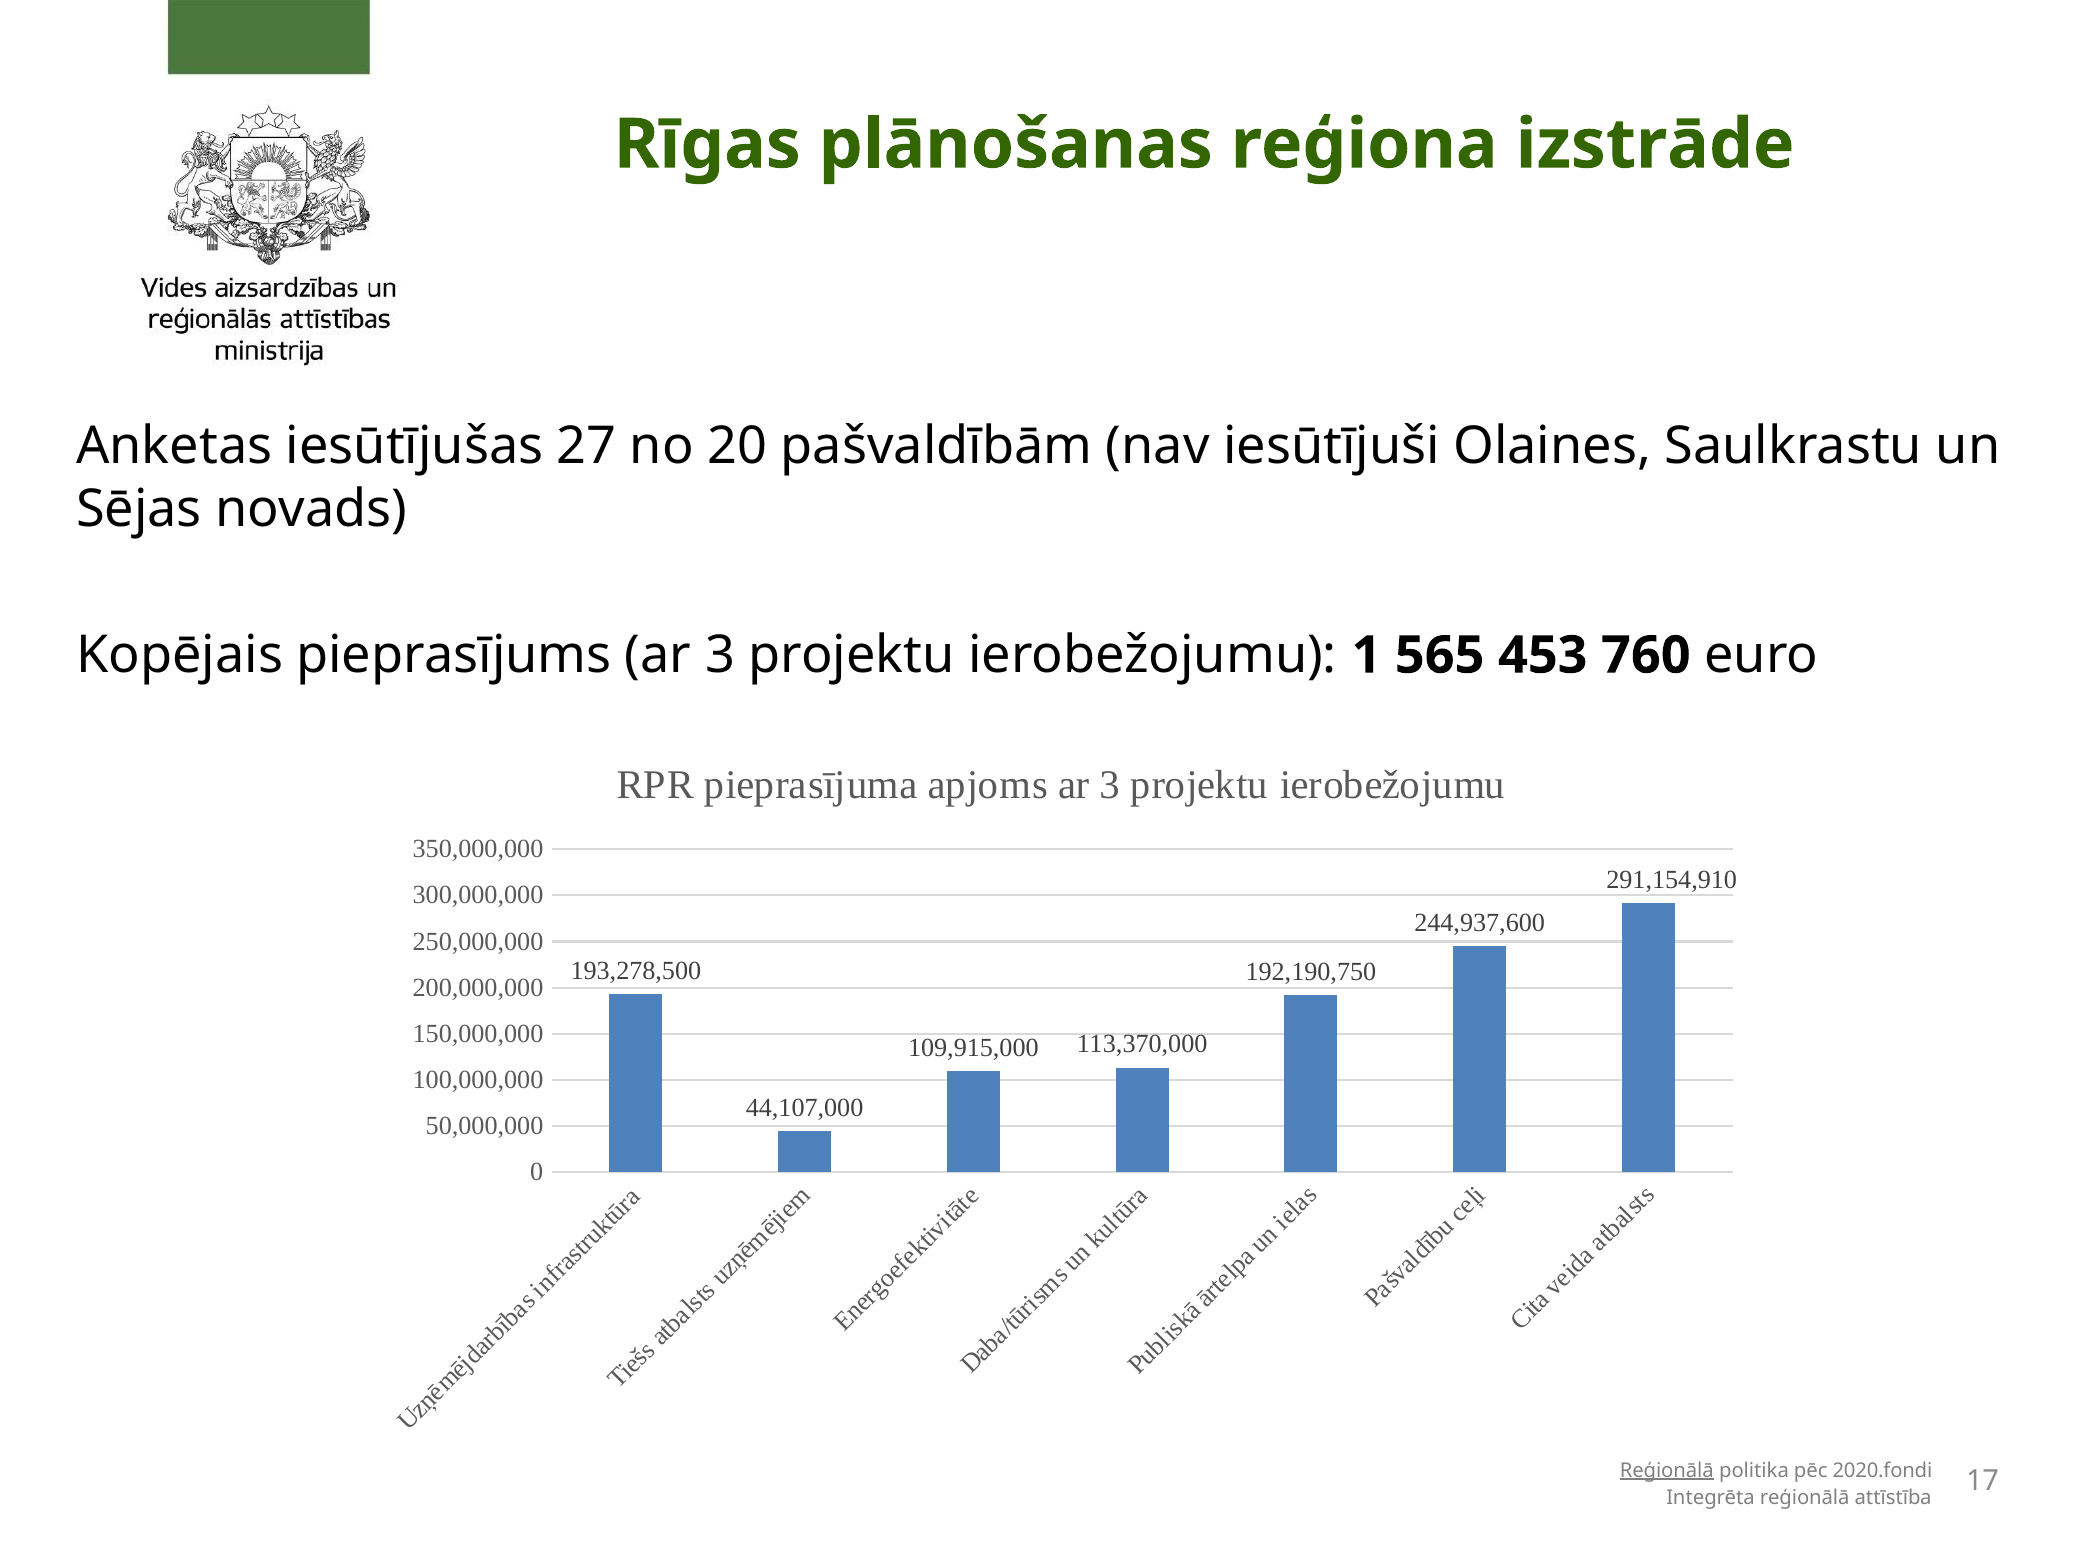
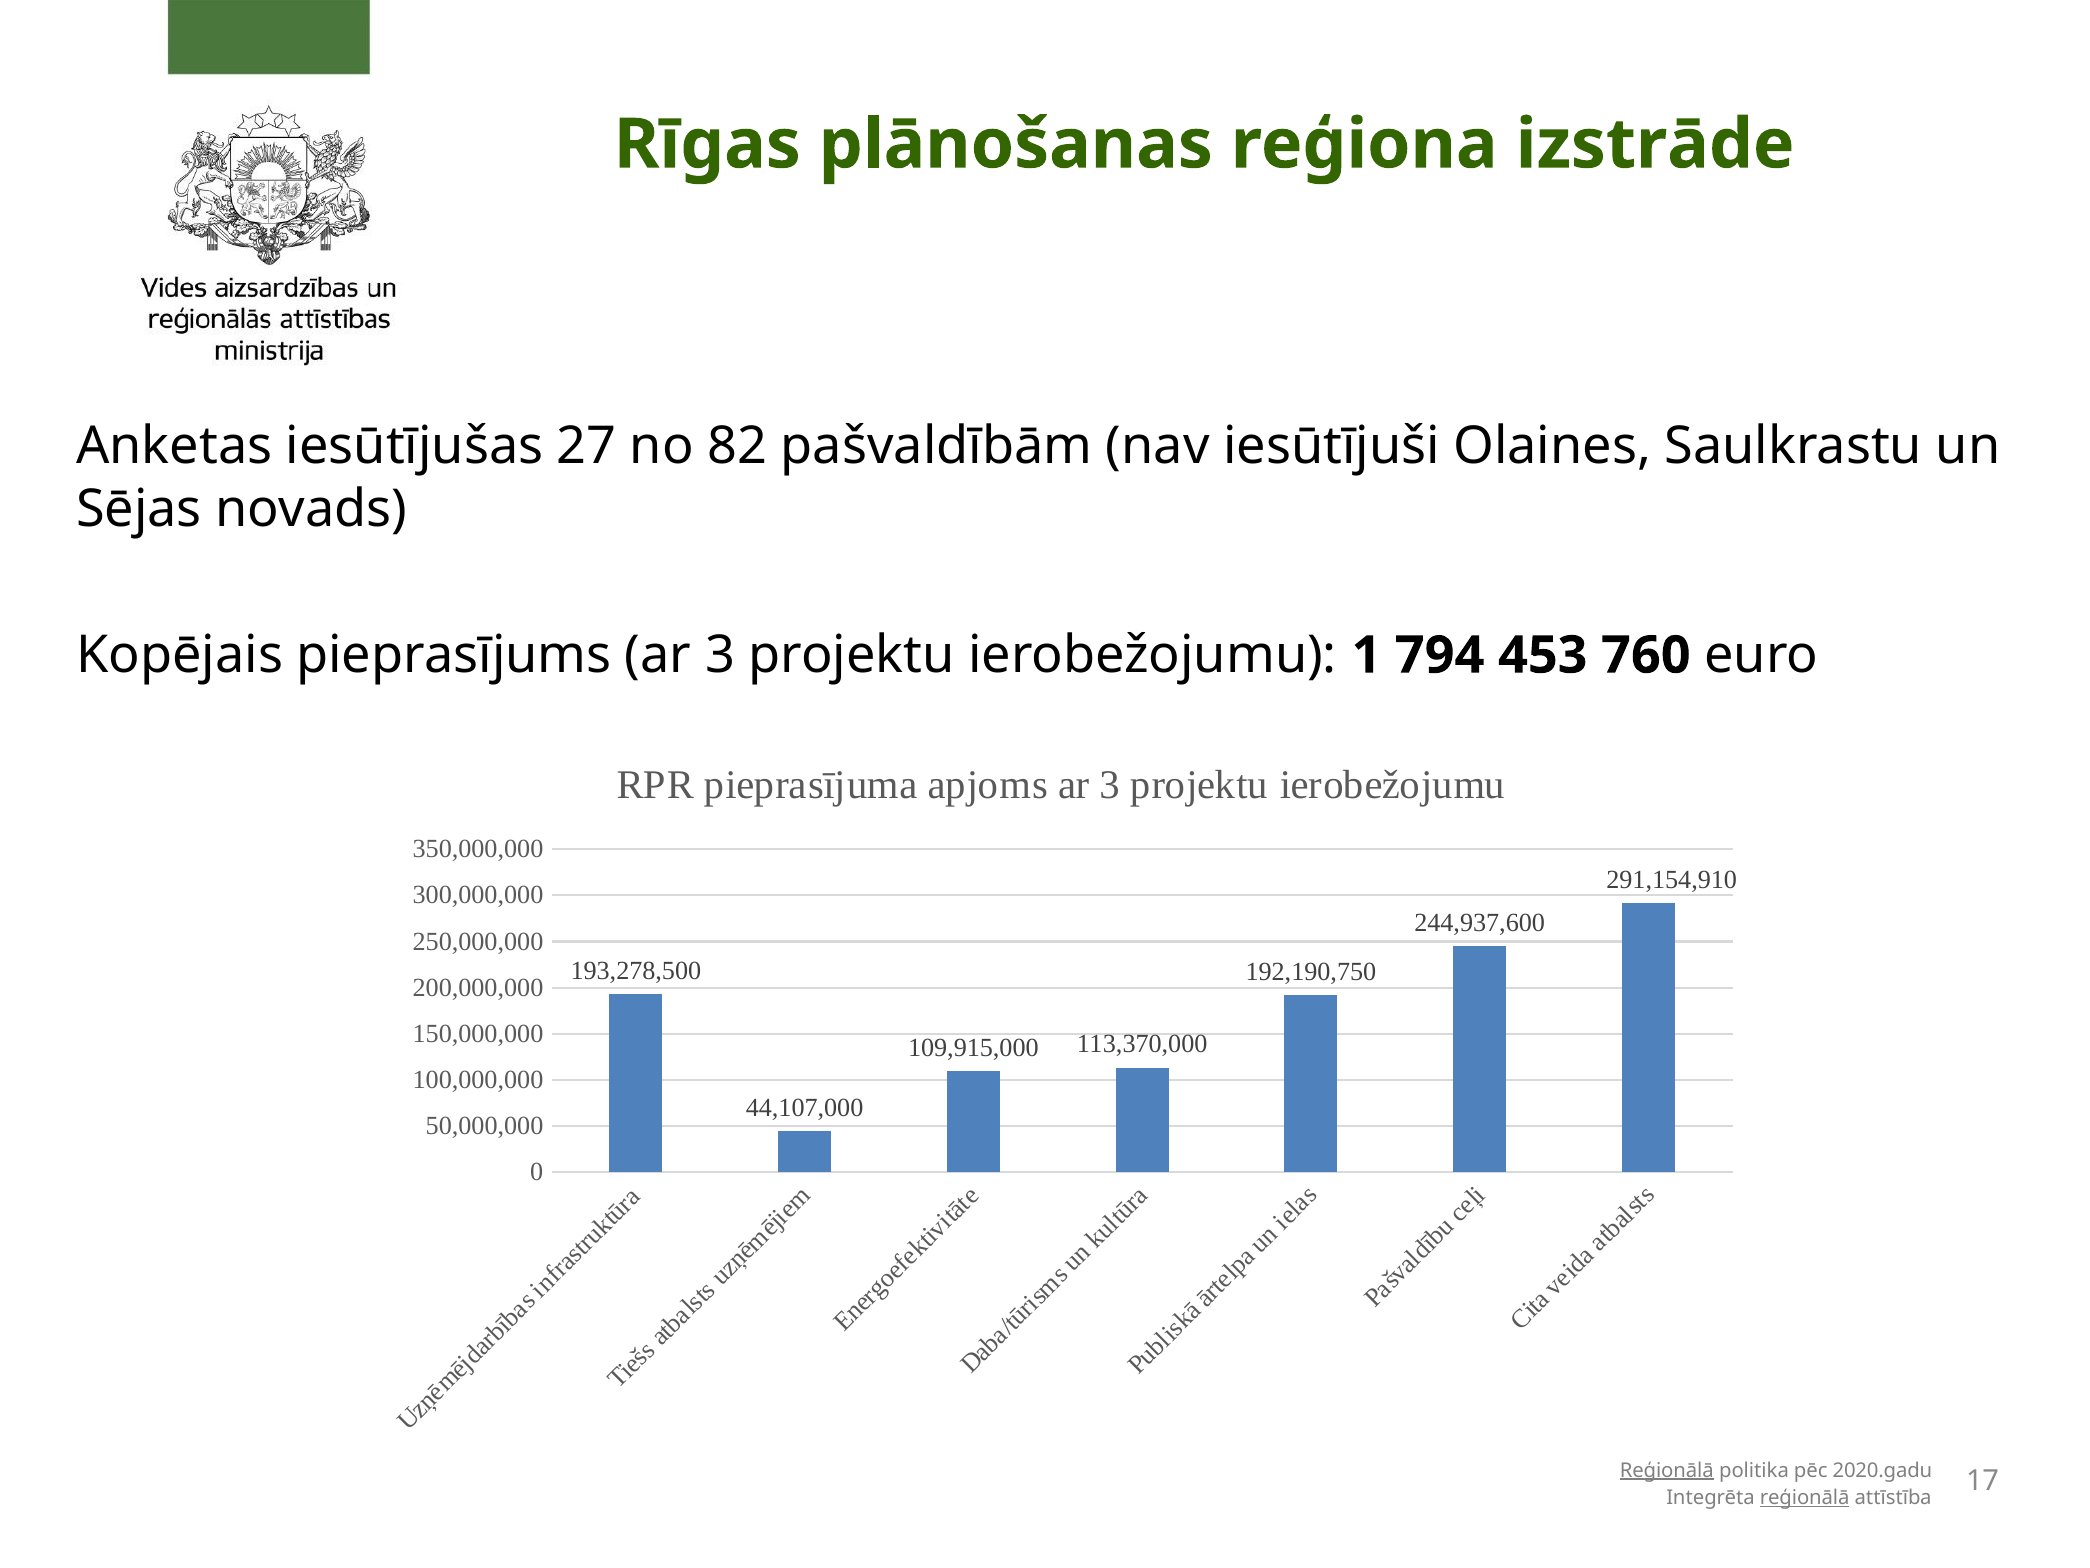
20: 20 -> 82 (737, 446)
565: 565 -> 794 (1440, 655)
2020.fondi: 2020.fondi -> 2020.gadu (1882, 1470)
reģionālā underline: none -> present (1805, 1497)
